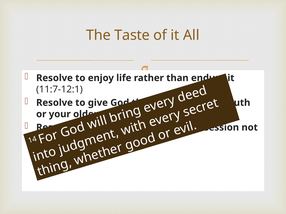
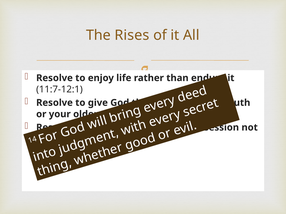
Taste: Taste -> Rises (132, 35)
